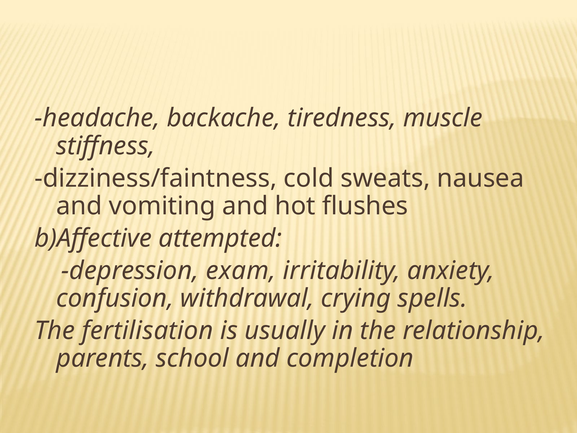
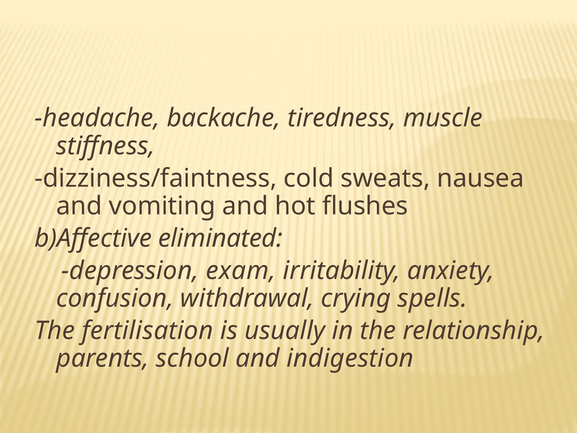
attempted: attempted -> eliminated (220, 238)
completion: completion -> indigestion (350, 358)
